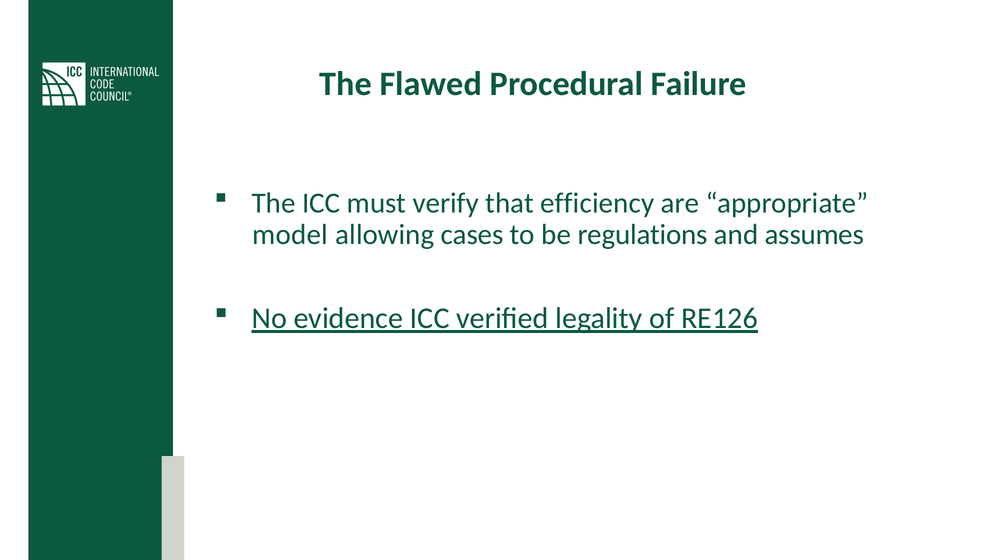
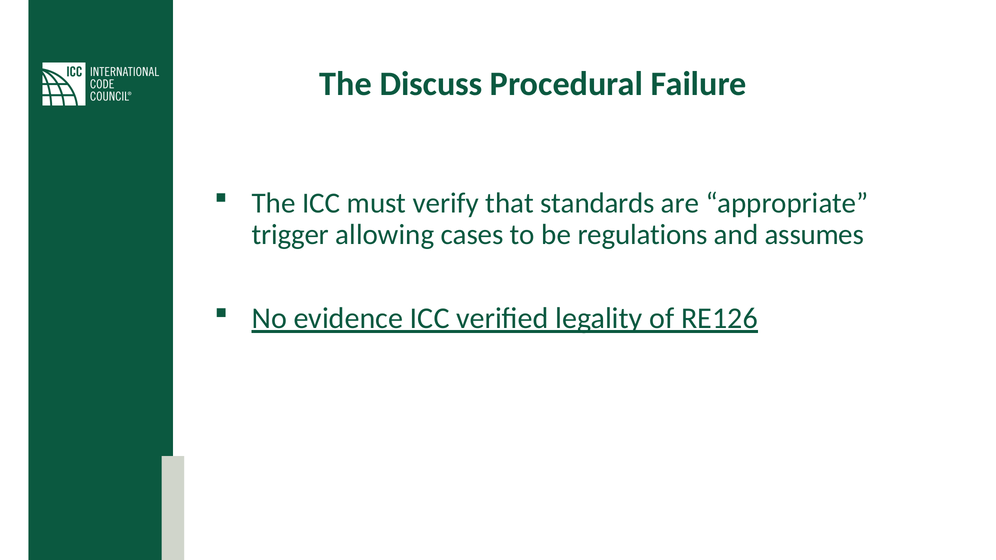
Flawed: Flawed -> Discuss (431, 84)
efficiency: efficiency -> standards (598, 203)
model: model -> trigger (290, 234)
